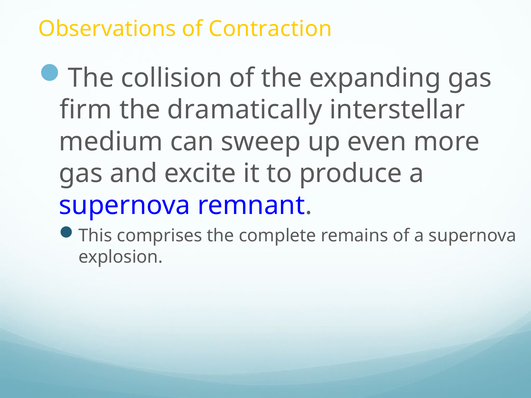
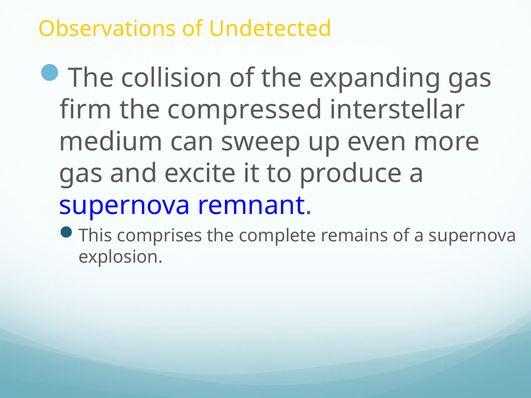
Contraction: Contraction -> Undetected (270, 29)
dramatically: dramatically -> compressed (245, 110)
